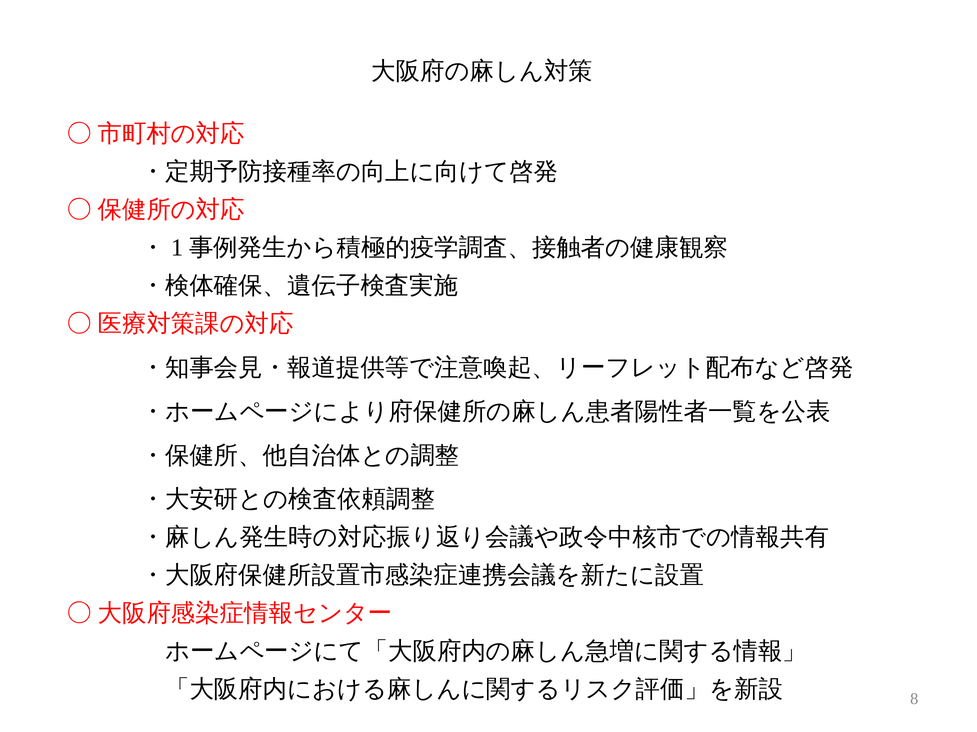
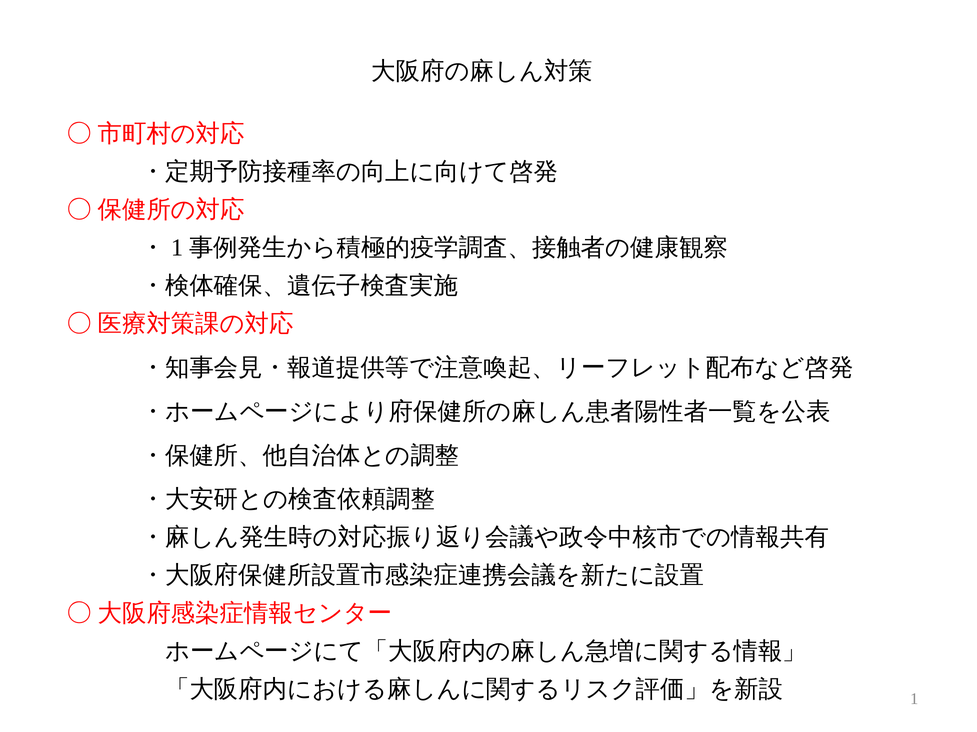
8: 8 -> 1 (914, 700)
